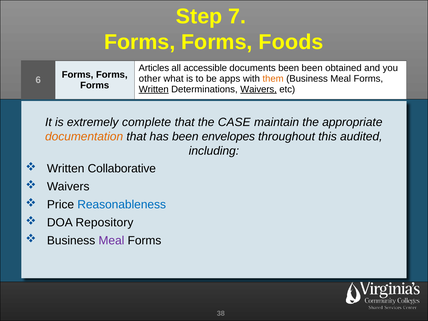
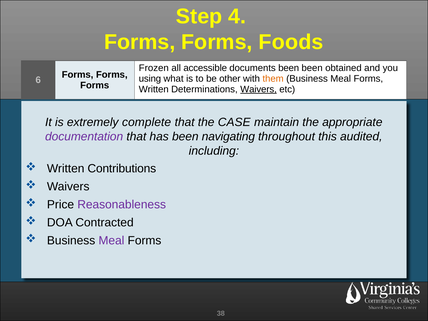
7: 7 -> 4 (237, 16)
Articles: Articles -> Frozen (154, 68)
other: other -> using (150, 79)
apps: apps -> other (230, 79)
Written underline: present -> none (154, 89)
documentation colour: orange -> purple (84, 136)
envelopes: envelopes -> navigating (228, 136)
Collaborative: Collaborative -> Contributions (122, 169)
Reasonableness colour: blue -> purple (122, 205)
Repository: Repository -> Contracted (105, 223)
